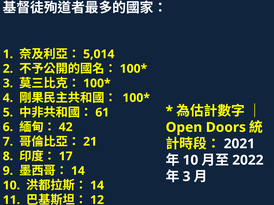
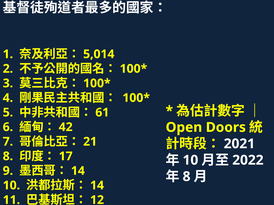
3: 3 -> 8 (187, 177)
